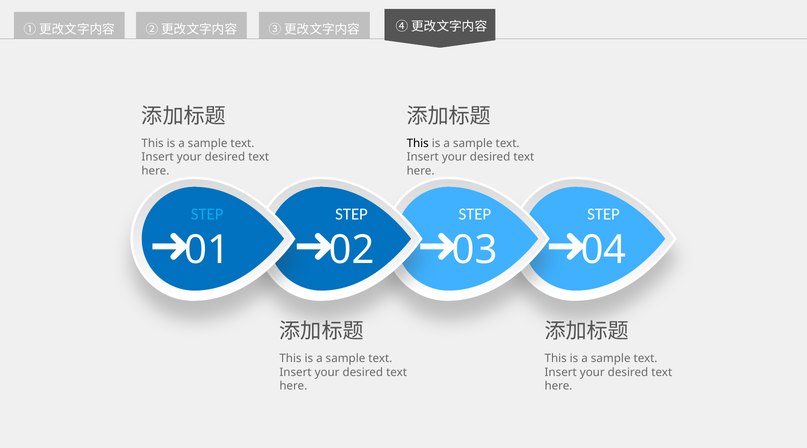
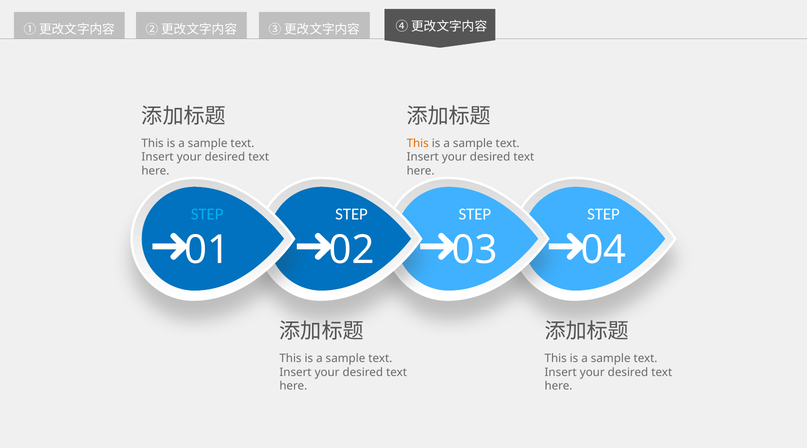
This colour: black -> orange (418, 143)
